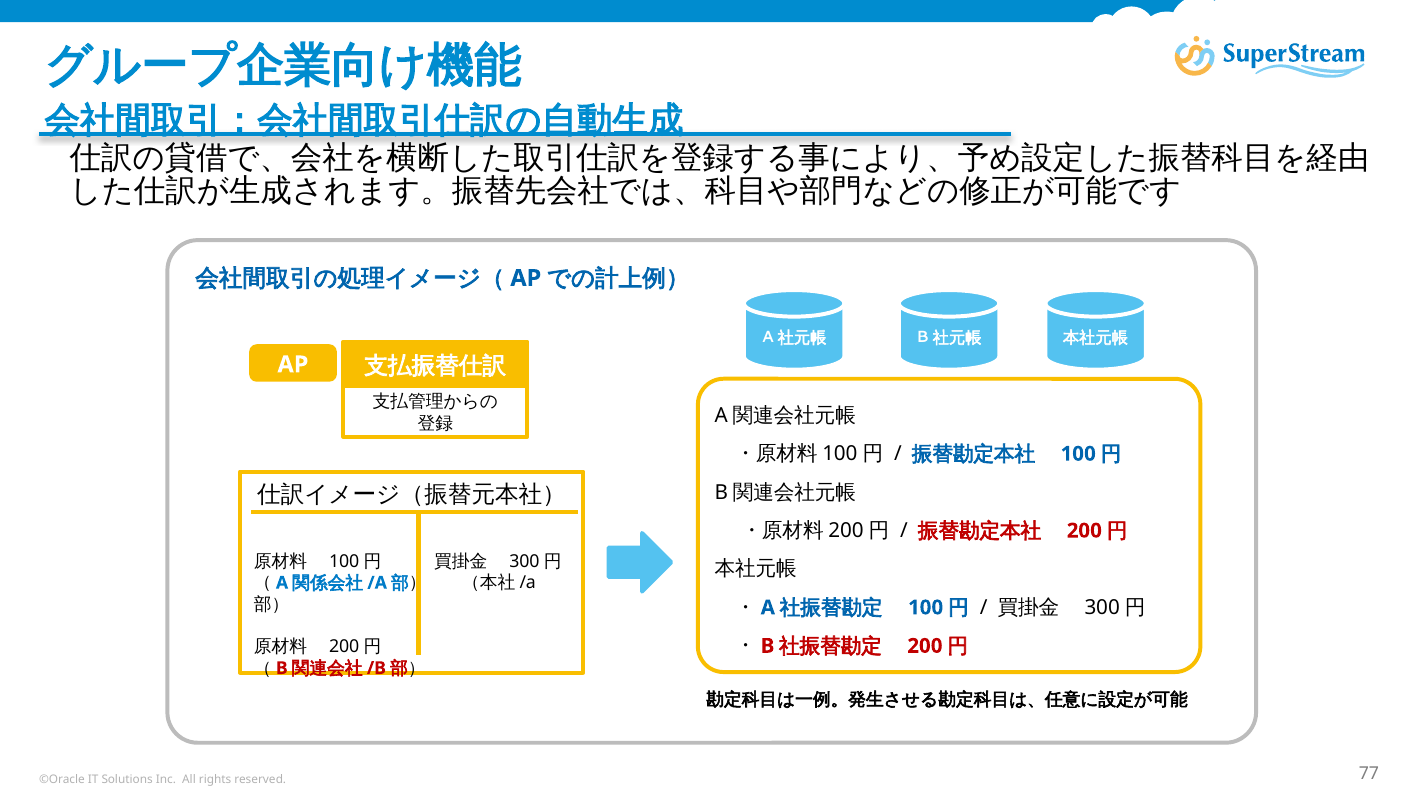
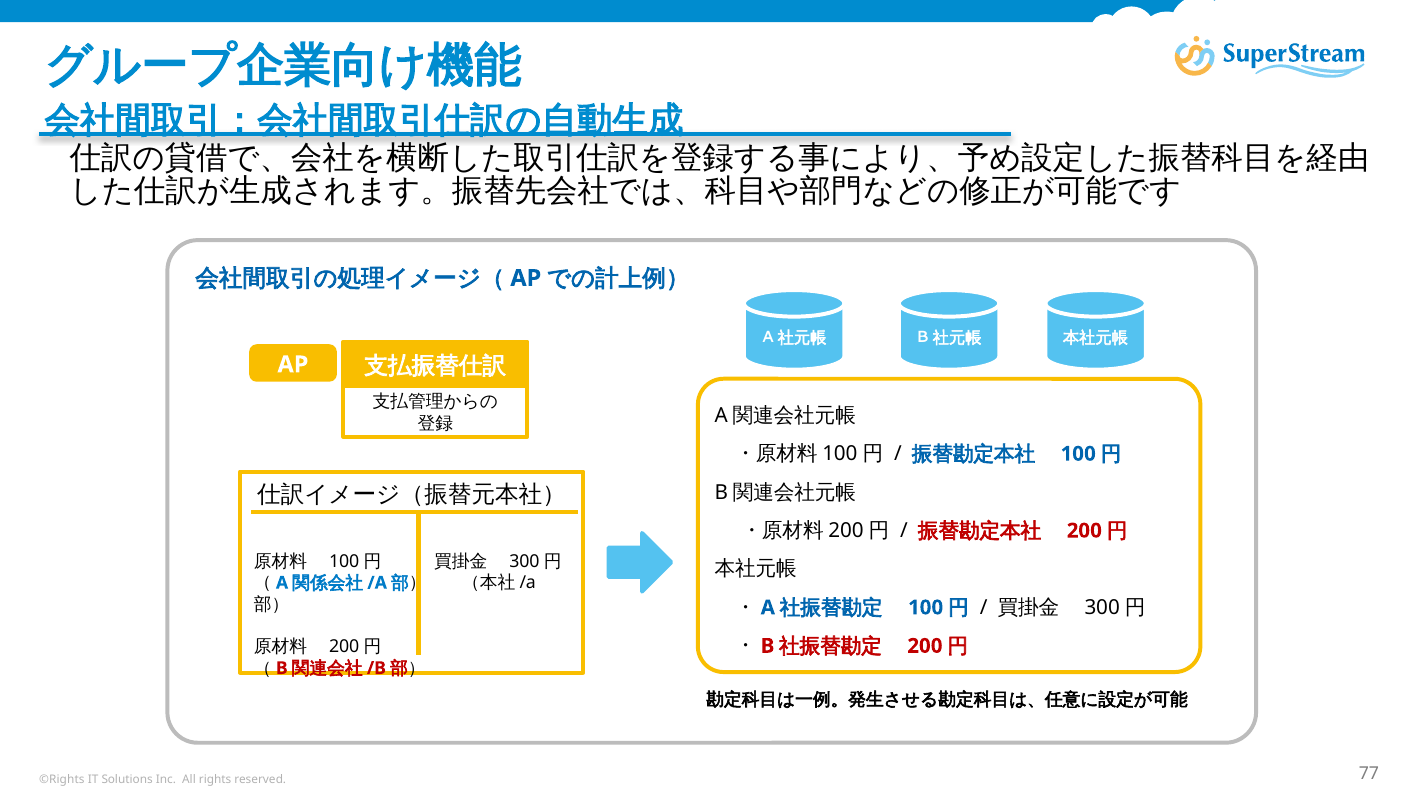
©Oracle: ©Oracle -> ©Rights (62, 779)
